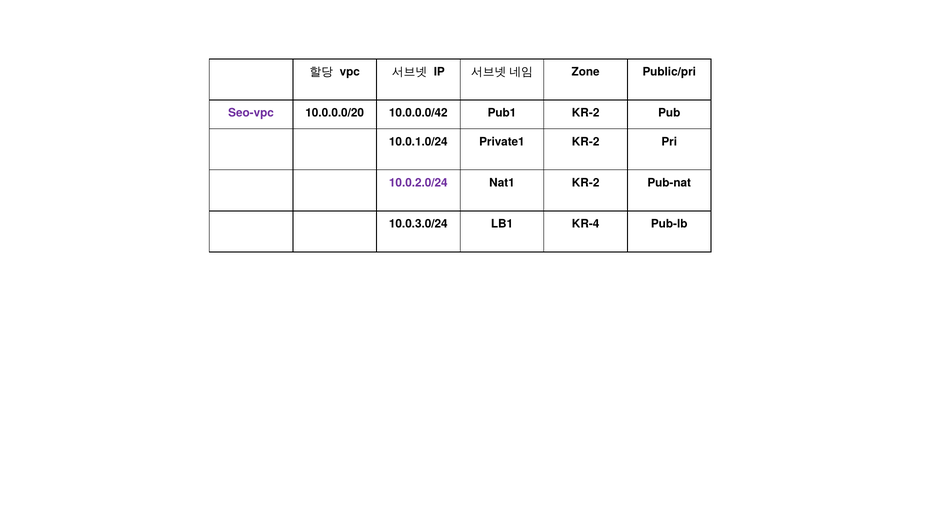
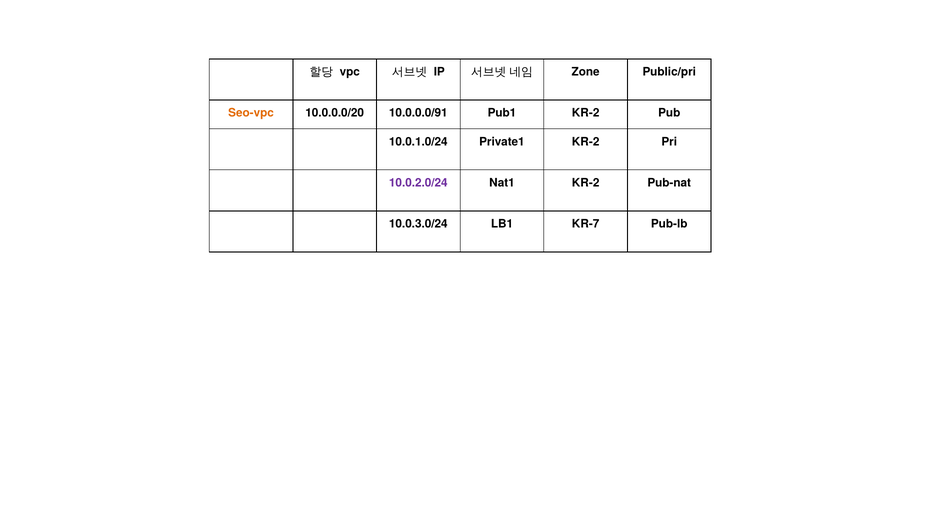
Seo-vpc colour: purple -> orange (251, 113)
10.0.0.0/42: 10.0.0.0/42 -> 10.0.0.0/91 (418, 113)
KR-4: KR-4 -> KR-7 (586, 224)
